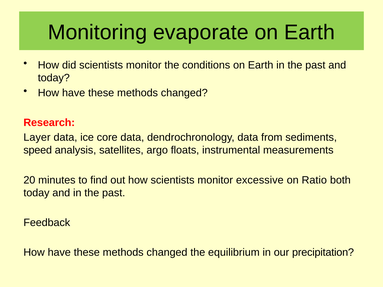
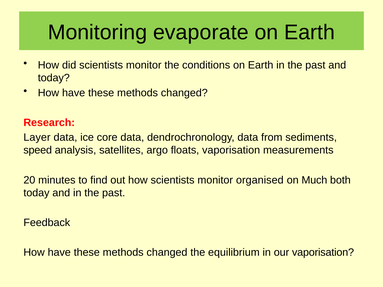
floats instrumental: instrumental -> vaporisation (231, 150)
excessive: excessive -> organised (260, 180)
Ratio: Ratio -> Much (314, 180)
our precipitation: precipitation -> vaporisation (323, 253)
